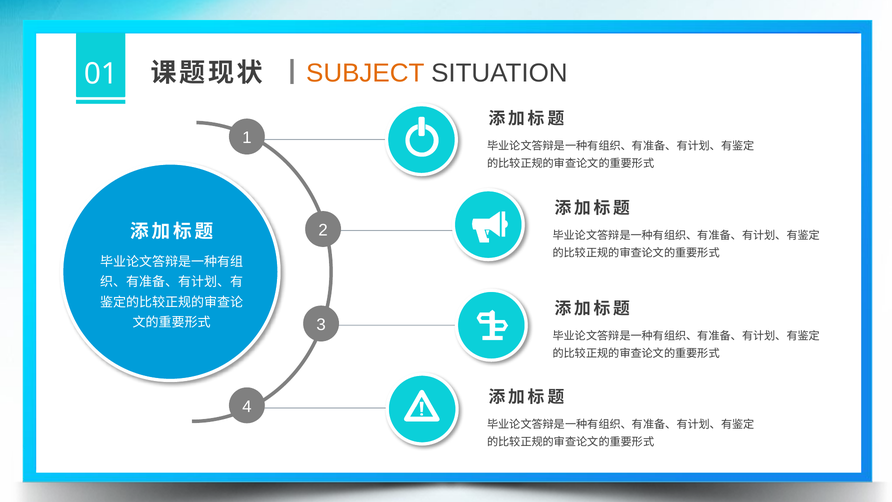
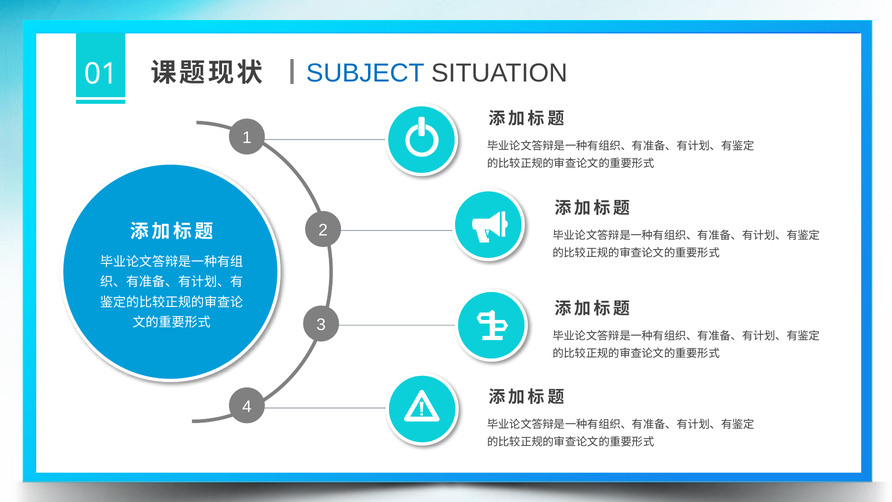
SUBJECT colour: orange -> blue (365, 73)
